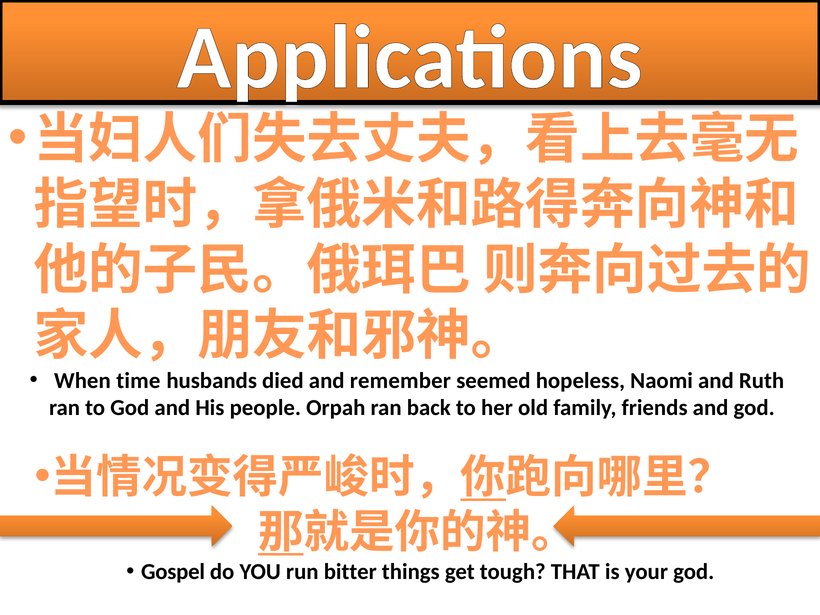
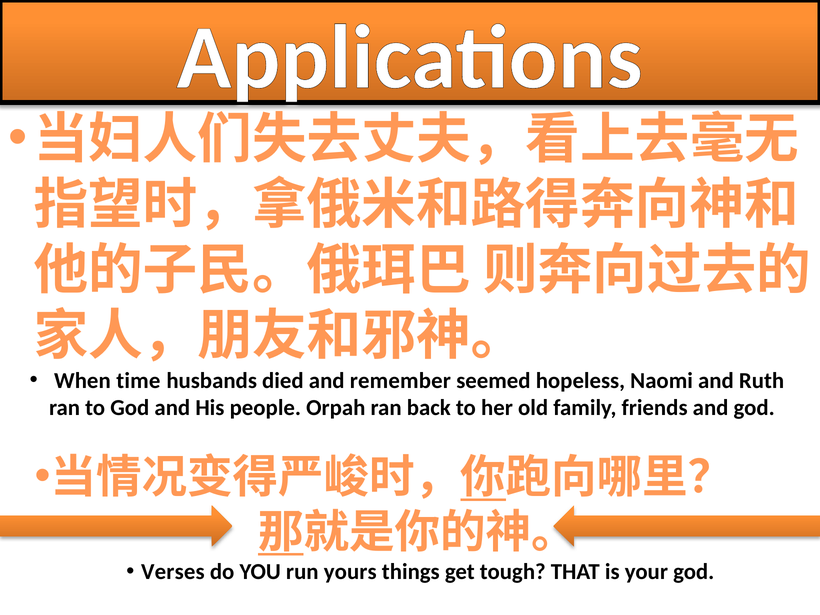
Gospel: Gospel -> Verses (173, 572)
bitter: bitter -> yours (350, 572)
